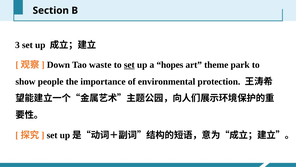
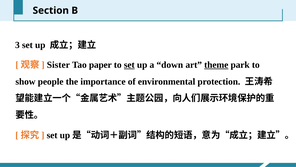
Down: Down -> Sister (58, 65)
waste: waste -> paper (100, 65)
hopes: hopes -> down (170, 65)
theme underline: none -> present (216, 65)
